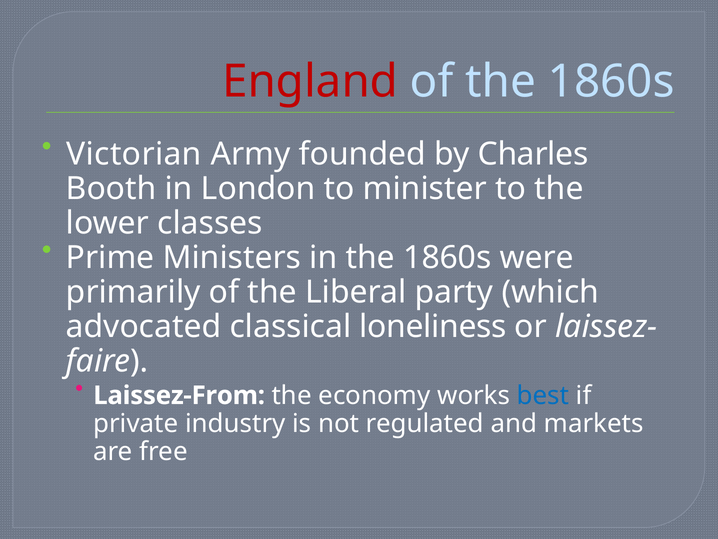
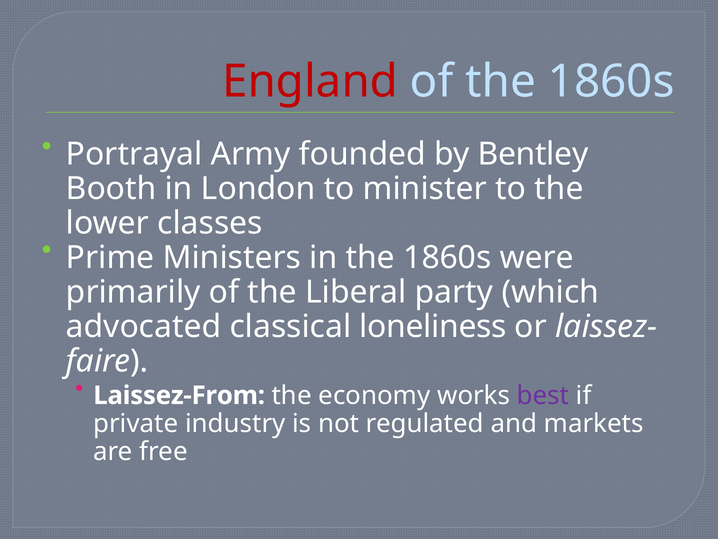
Victorian: Victorian -> Portrayal (134, 154)
Charles: Charles -> Bentley (533, 154)
best colour: blue -> purple (543, 395)
